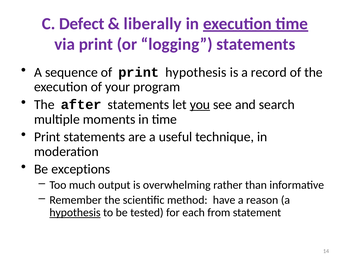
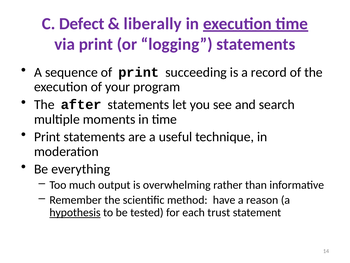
print hypothesis: hypothesis -> succeeding (196, 72)
you underline: present -> none (200, 104)
exceptions: exceptions -> everything (81, 169)
from: from -> trust (219, 212)
